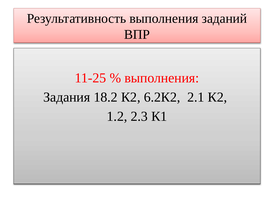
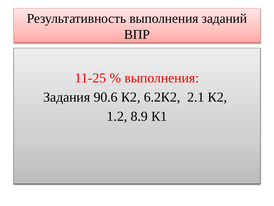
18.2: 18.2 -> 90.6 (106, 97)
2.3: 2.3 -> 8.9 (139, 116)
